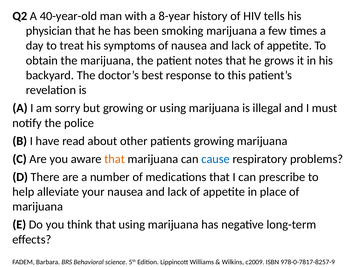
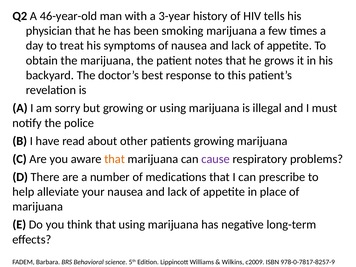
40-year-old: 40-year-old -> 46-year-old (68, 16)
8-year: 8-year -> 3-year (174, 16)
cause colour: blue -> purple (216, 159)
